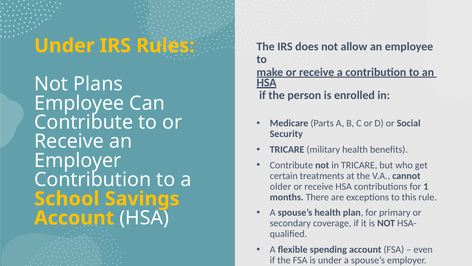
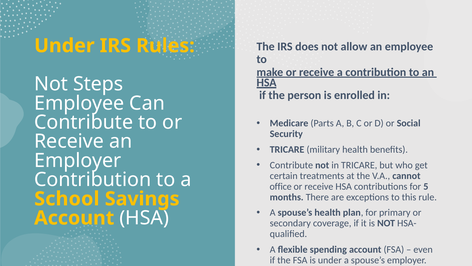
Plans: Plans -> Steps (98, 84)
older: older -> office (281, 186)
1: 1 -> 5 (426, 186)
